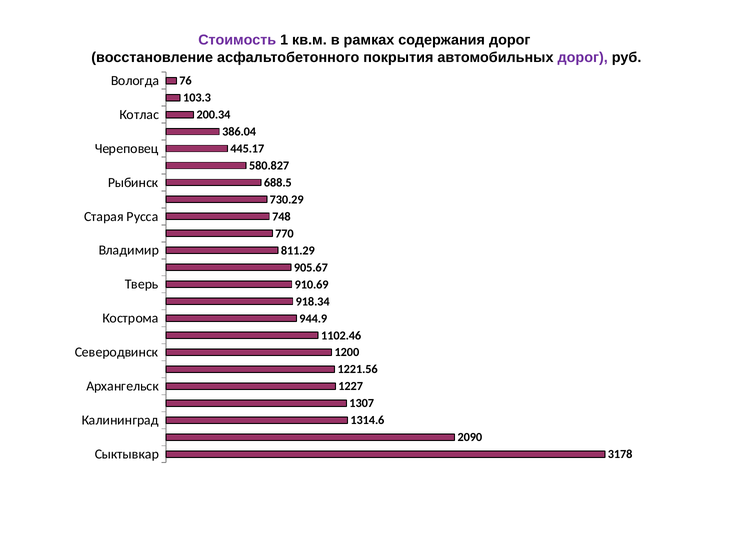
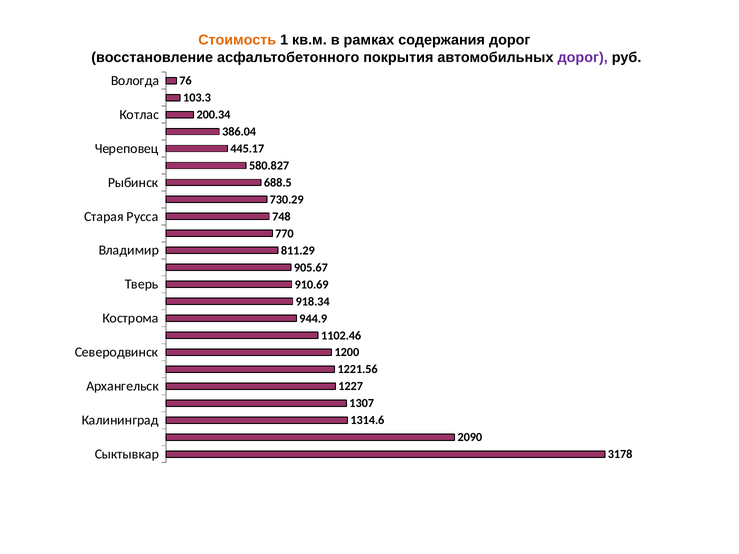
Стоимость colour: purple -> orange (237, 40)
